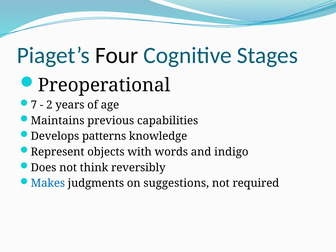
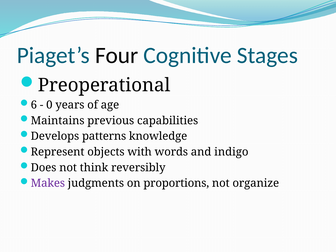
7: 7 -> 6 (34, 105)
2: 2 -> 0 (49, 105)
Makes colour: blue -> purple (48, 183)
suggestions: suggestions -> proportions (176, 183)
required: required -> organize (256, 183)
